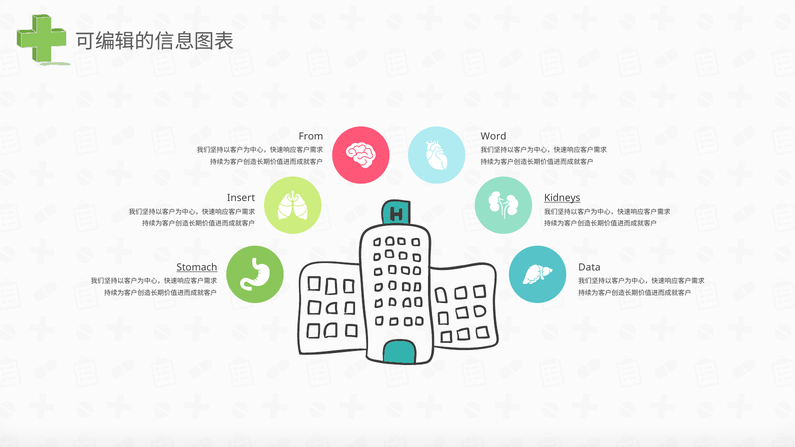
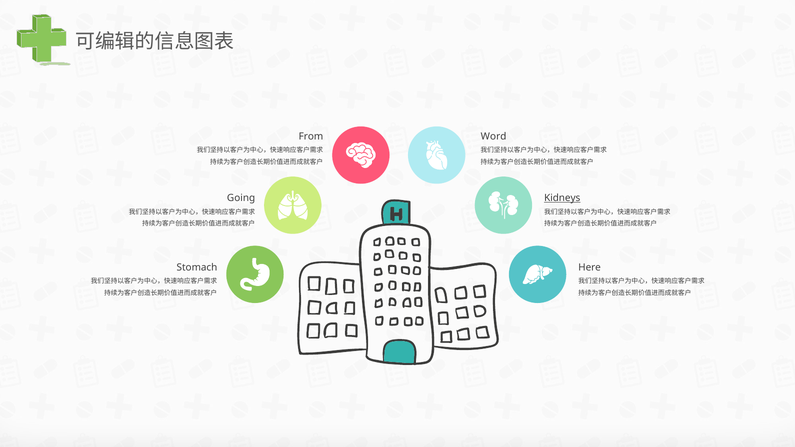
Insert: Insert -> Going (241, 198)
Stomach underline: present -> none (197, 267)
Data: Data -> Here (590, 267)
